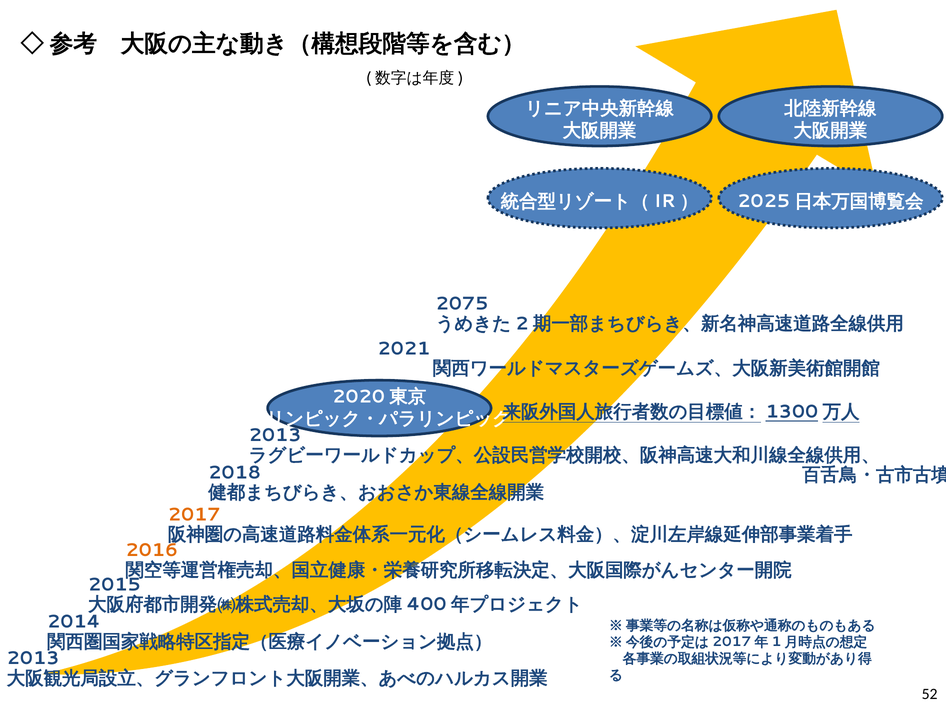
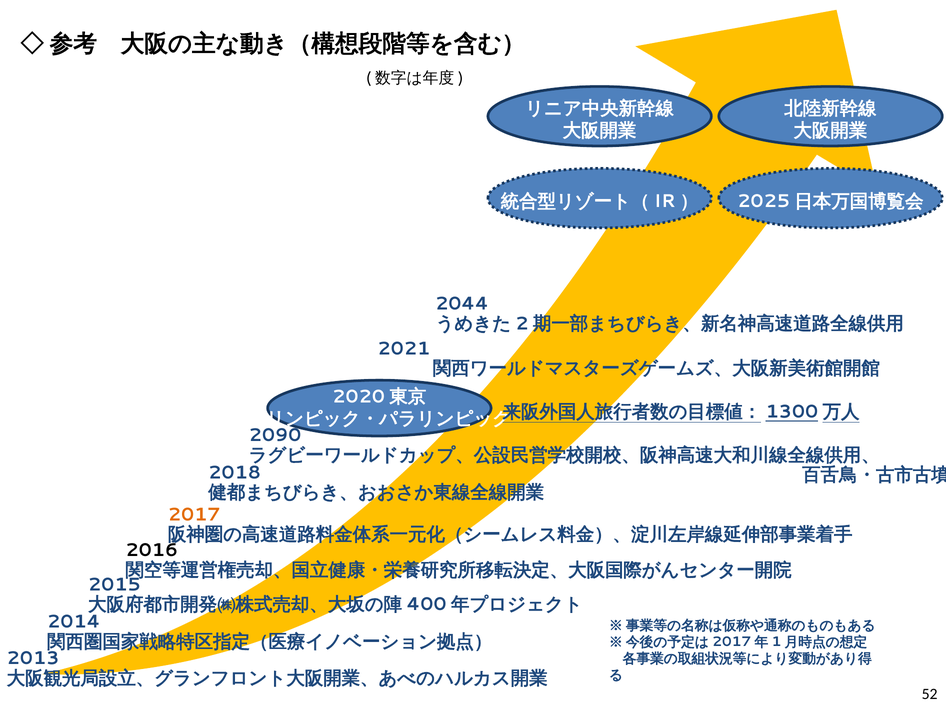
2075: 2075 -> 2044 (462, 304)
2013: 2013 -> 2090 (275, 436)
2016 colour: orange -> black (152, 551)
